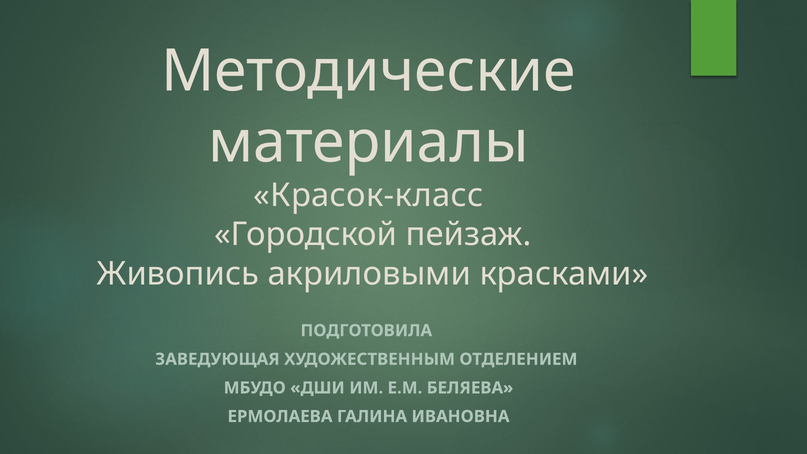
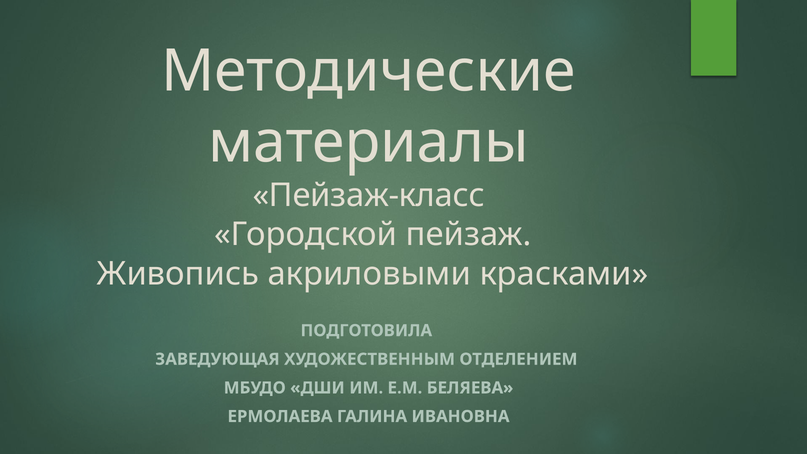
Красок-класс: Красок-класс -> Пейзаж-класс (369, 195)
